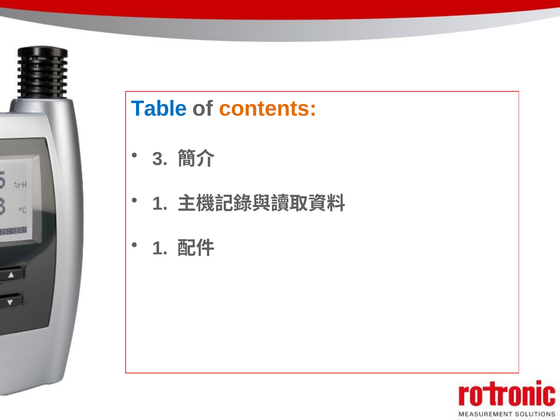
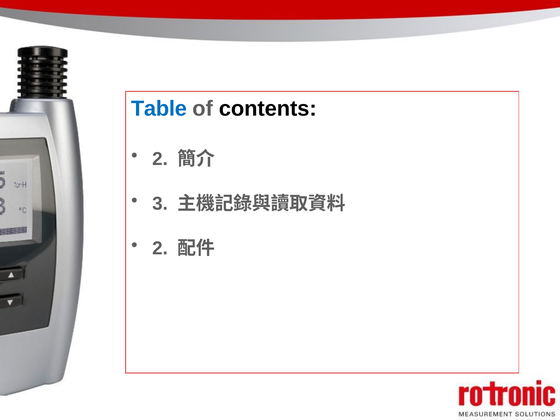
contents colour: orange -> black (268, 109)
3: 3 -> 2 (160, 159)
1: 1 -> 3 (160, 204)
1: 1 -> 2 (160, 248)
